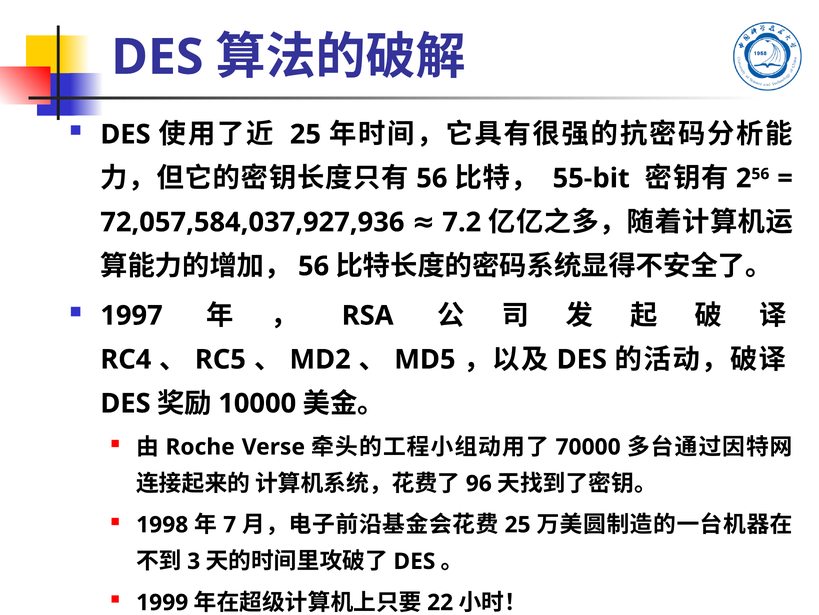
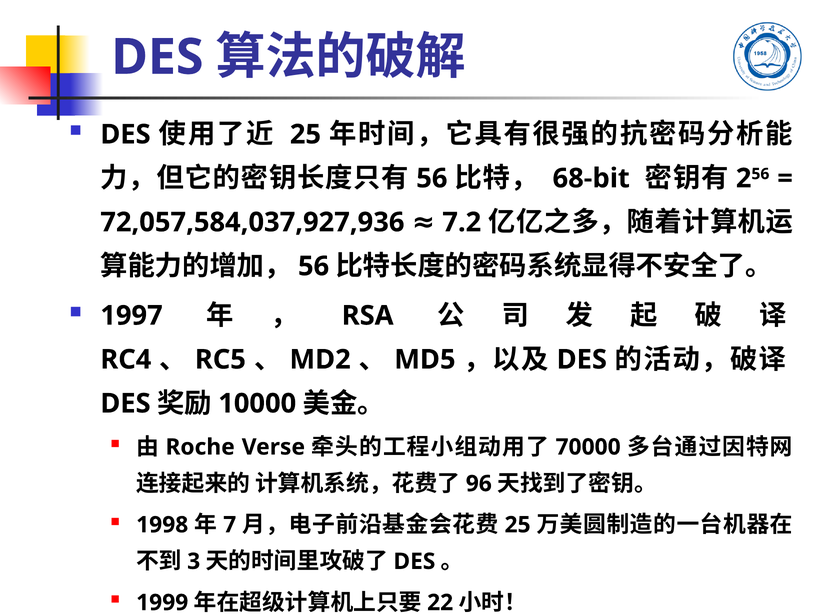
55-bit: 55-bit -> 68-bit (591, 178)
